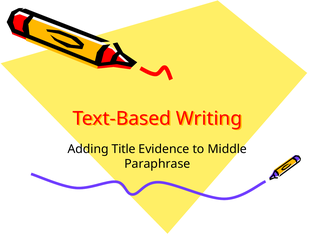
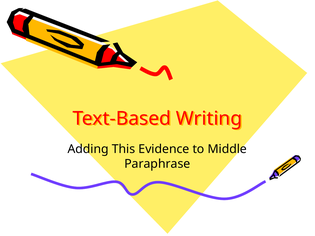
Title: Title -> This (124, 149)
